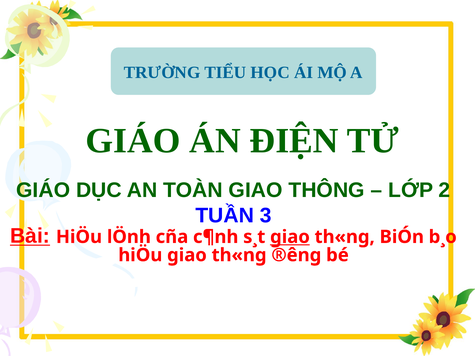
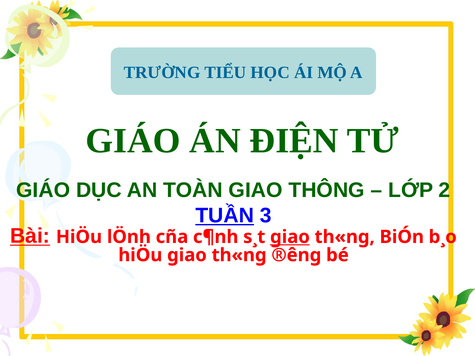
TUẦN underline: none -> present (225, 216)
